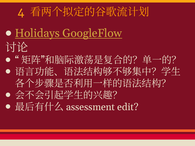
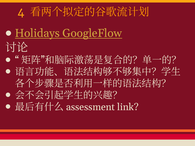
edit: edit -> link (128, 107)
